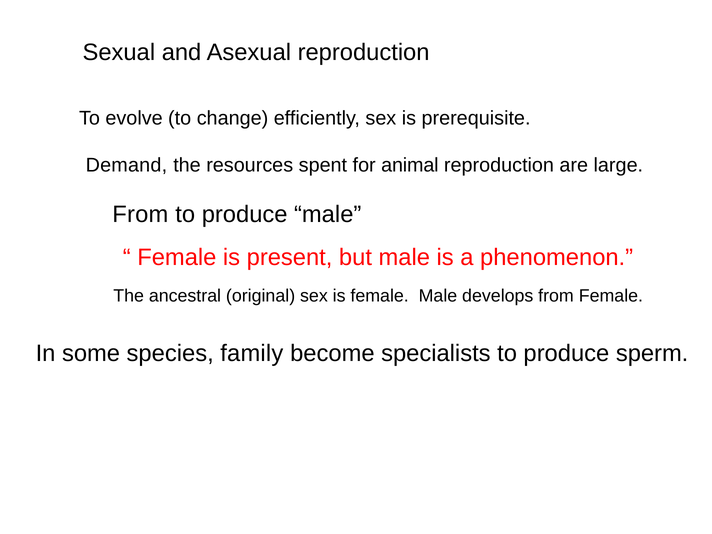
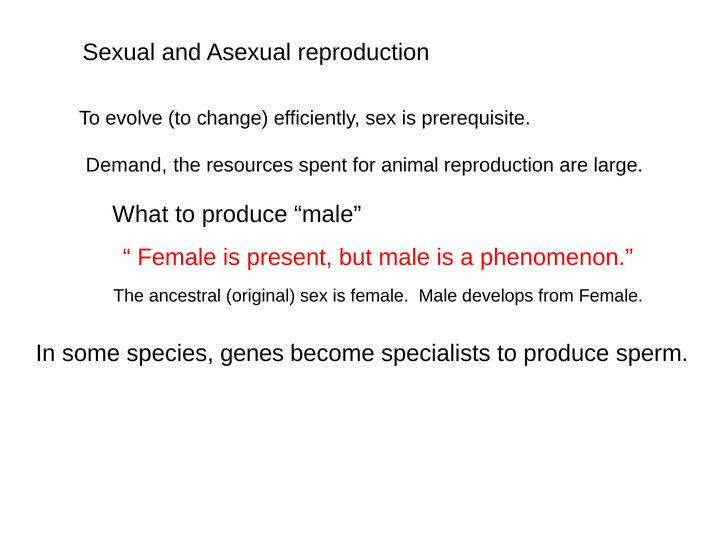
From: From -> What (140, 214)
family: family -> genes (252, 354)
